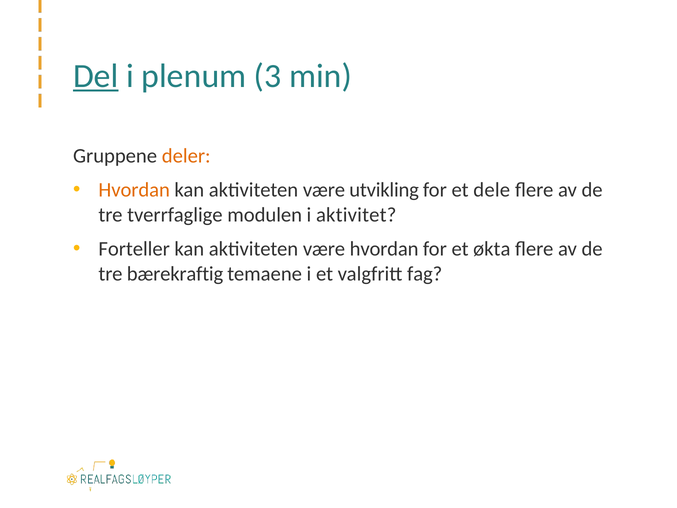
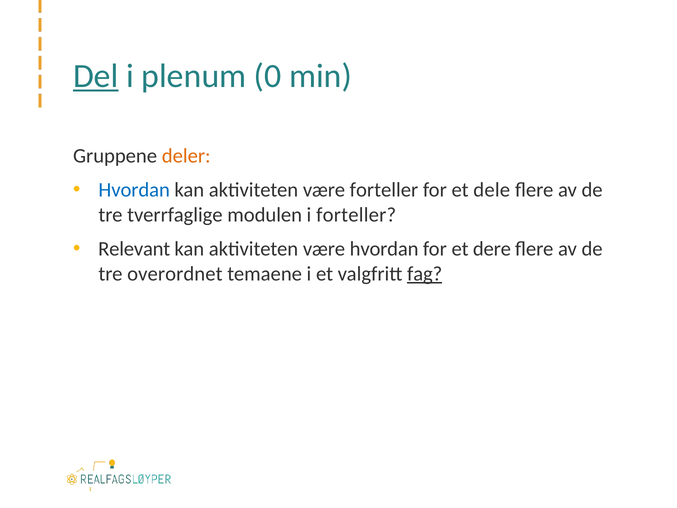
3: 3 -> 0 (268, 76)
Hvordan colour: orange -> blue (134, 190)
være utvikling: utvikling -> forteller (384, 190)
i aktivitet: aktivitet -> forteller (356, 215)
Forteller: Forteller -> Relevant (134, 249)
økta: økta -> dere (492, 249)
bærekraftig: bærekraftig -> overordnet (175, 274)
fag underline: none -> present (425, 274)
